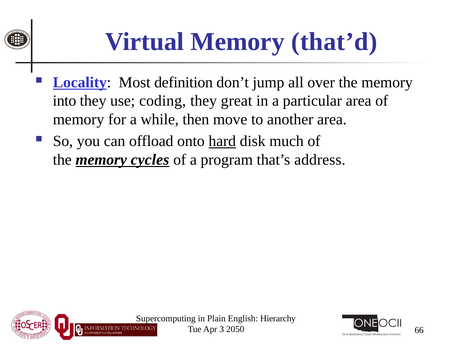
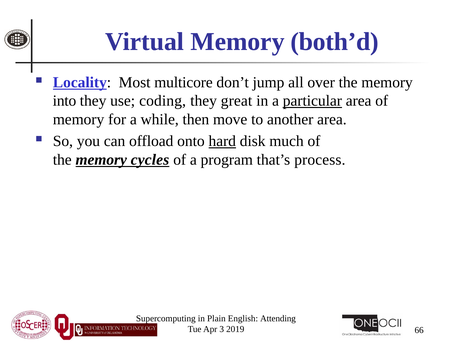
that’d: that’d -> both’d (335, 42)
definition: definition -> multicore (184, 82)
particular underline: none -> present (312, 101)
address: address -> process (320, 159)
Hierarchy: Hierarchy -> Attending (278, 318)
2050: 2050 -> 2019 (235, 329)
